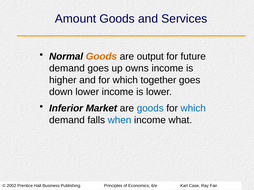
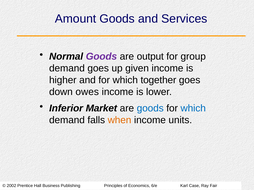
Goods colour: orange -> purple (101, 57)
future: future -> group (193, 57)
owns: owns -> given (137, 68)
down lower: lower -> owes (87, 92)
when colour: blue -> orange (120, 120)
what: what -> units (180, 120)
